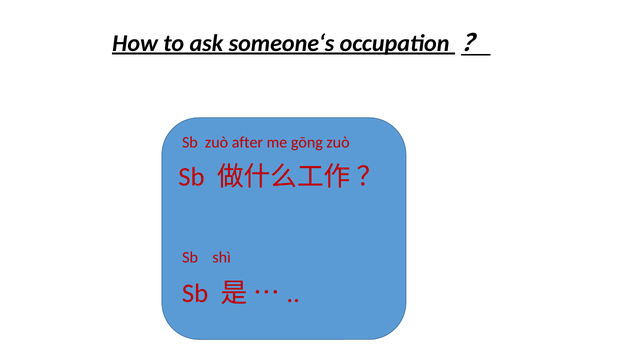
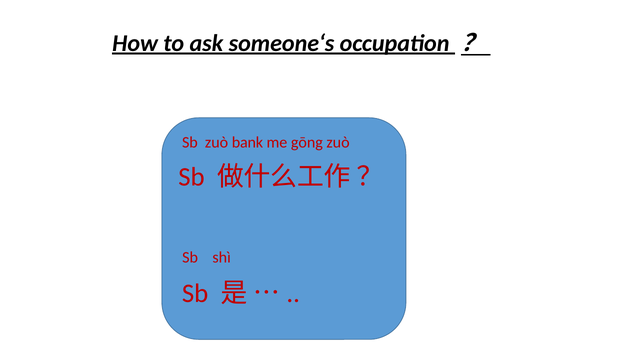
after: after -> bank (247, 143)
